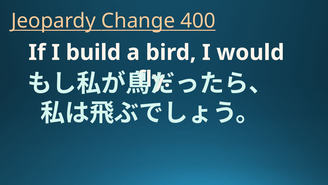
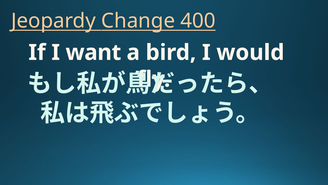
build: build -> want (93, 52)
